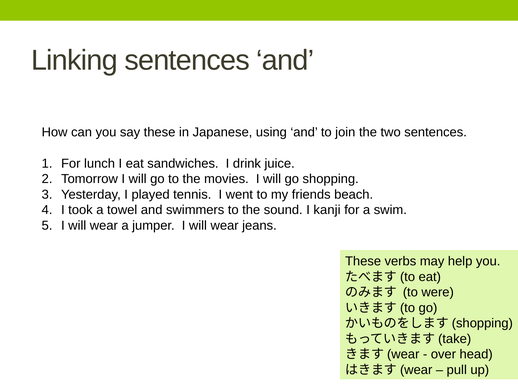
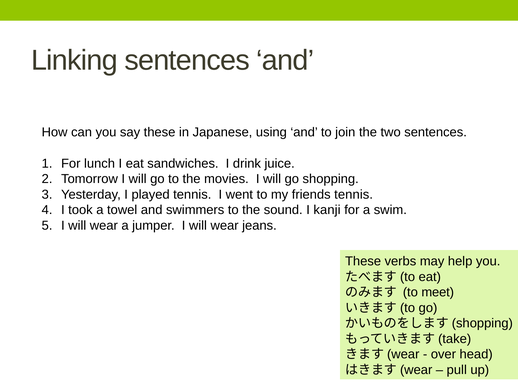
friends beach: beach -> tennis (354, 195)
were: were -> meet (438, 293)
